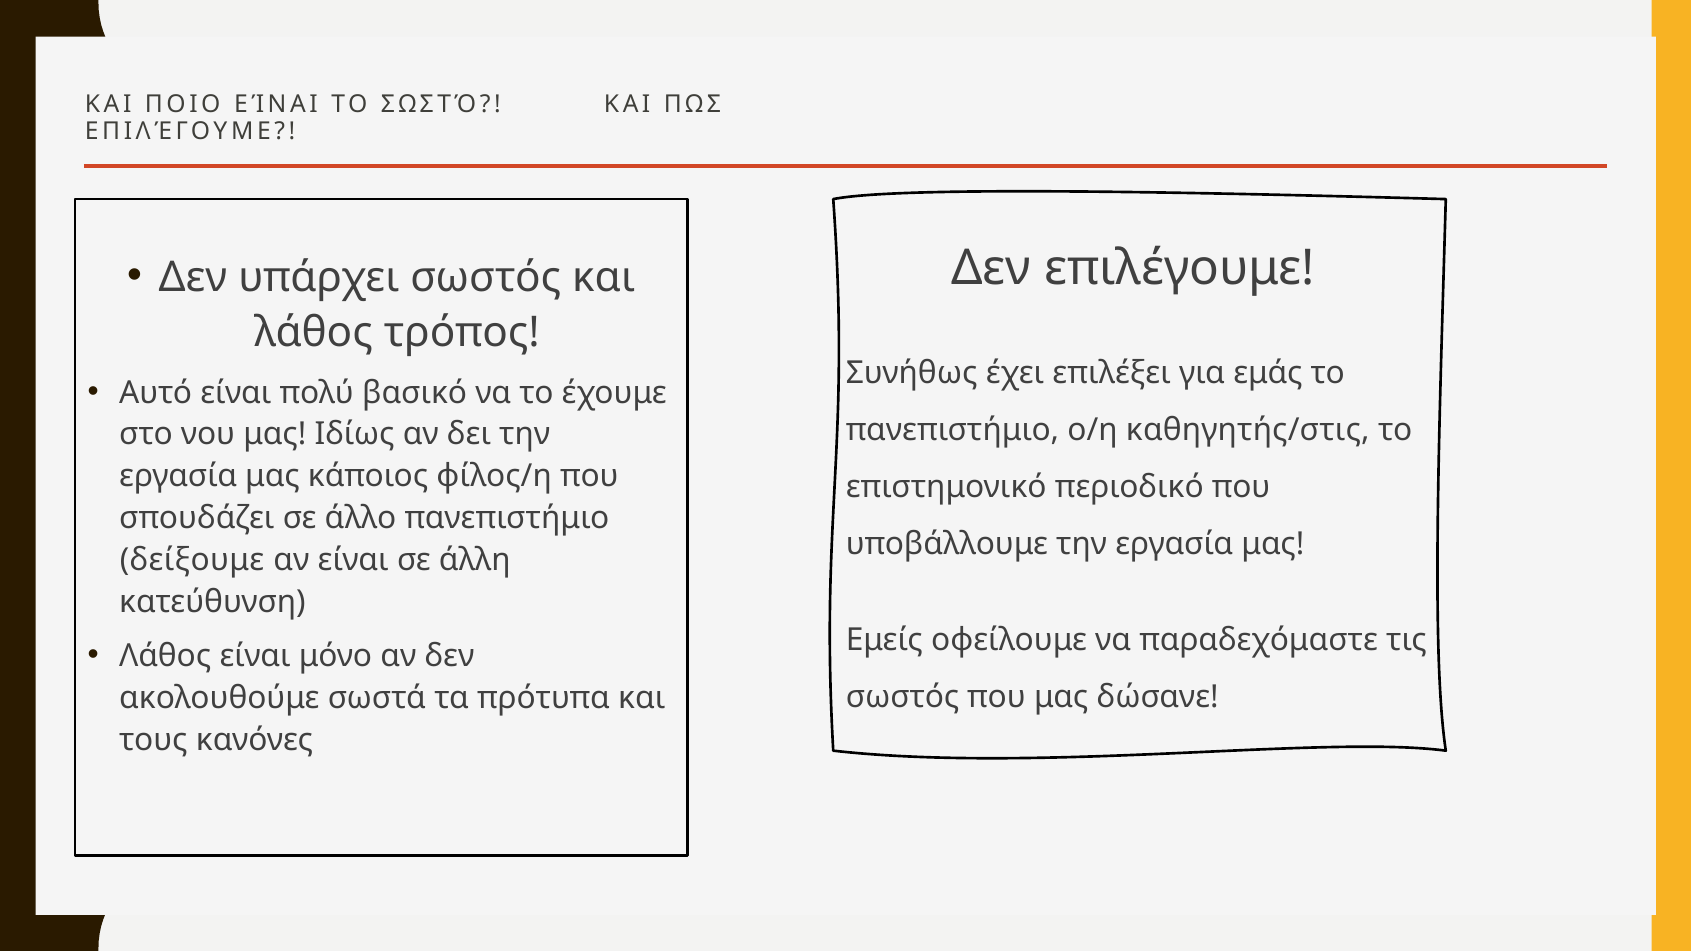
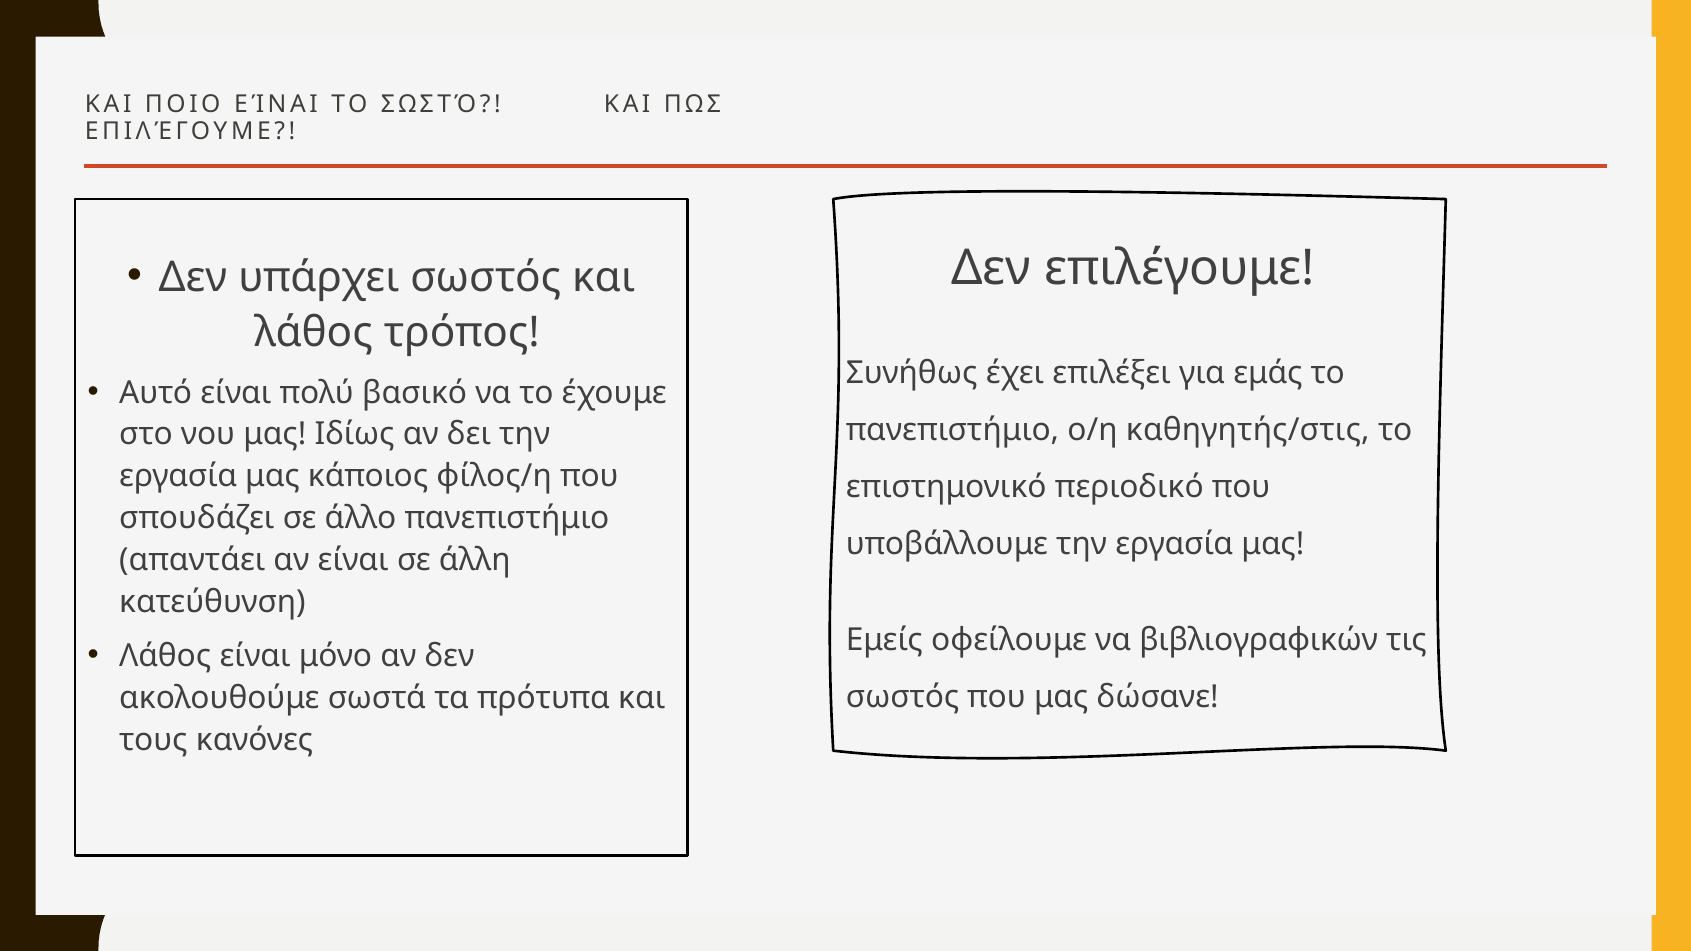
δείξουμε: δείξουμε -> απαντάει (192, 560)
παραδεχόμαστε: παραδεχόμαστε -> βιβλιογραφικών (1259, 640)
